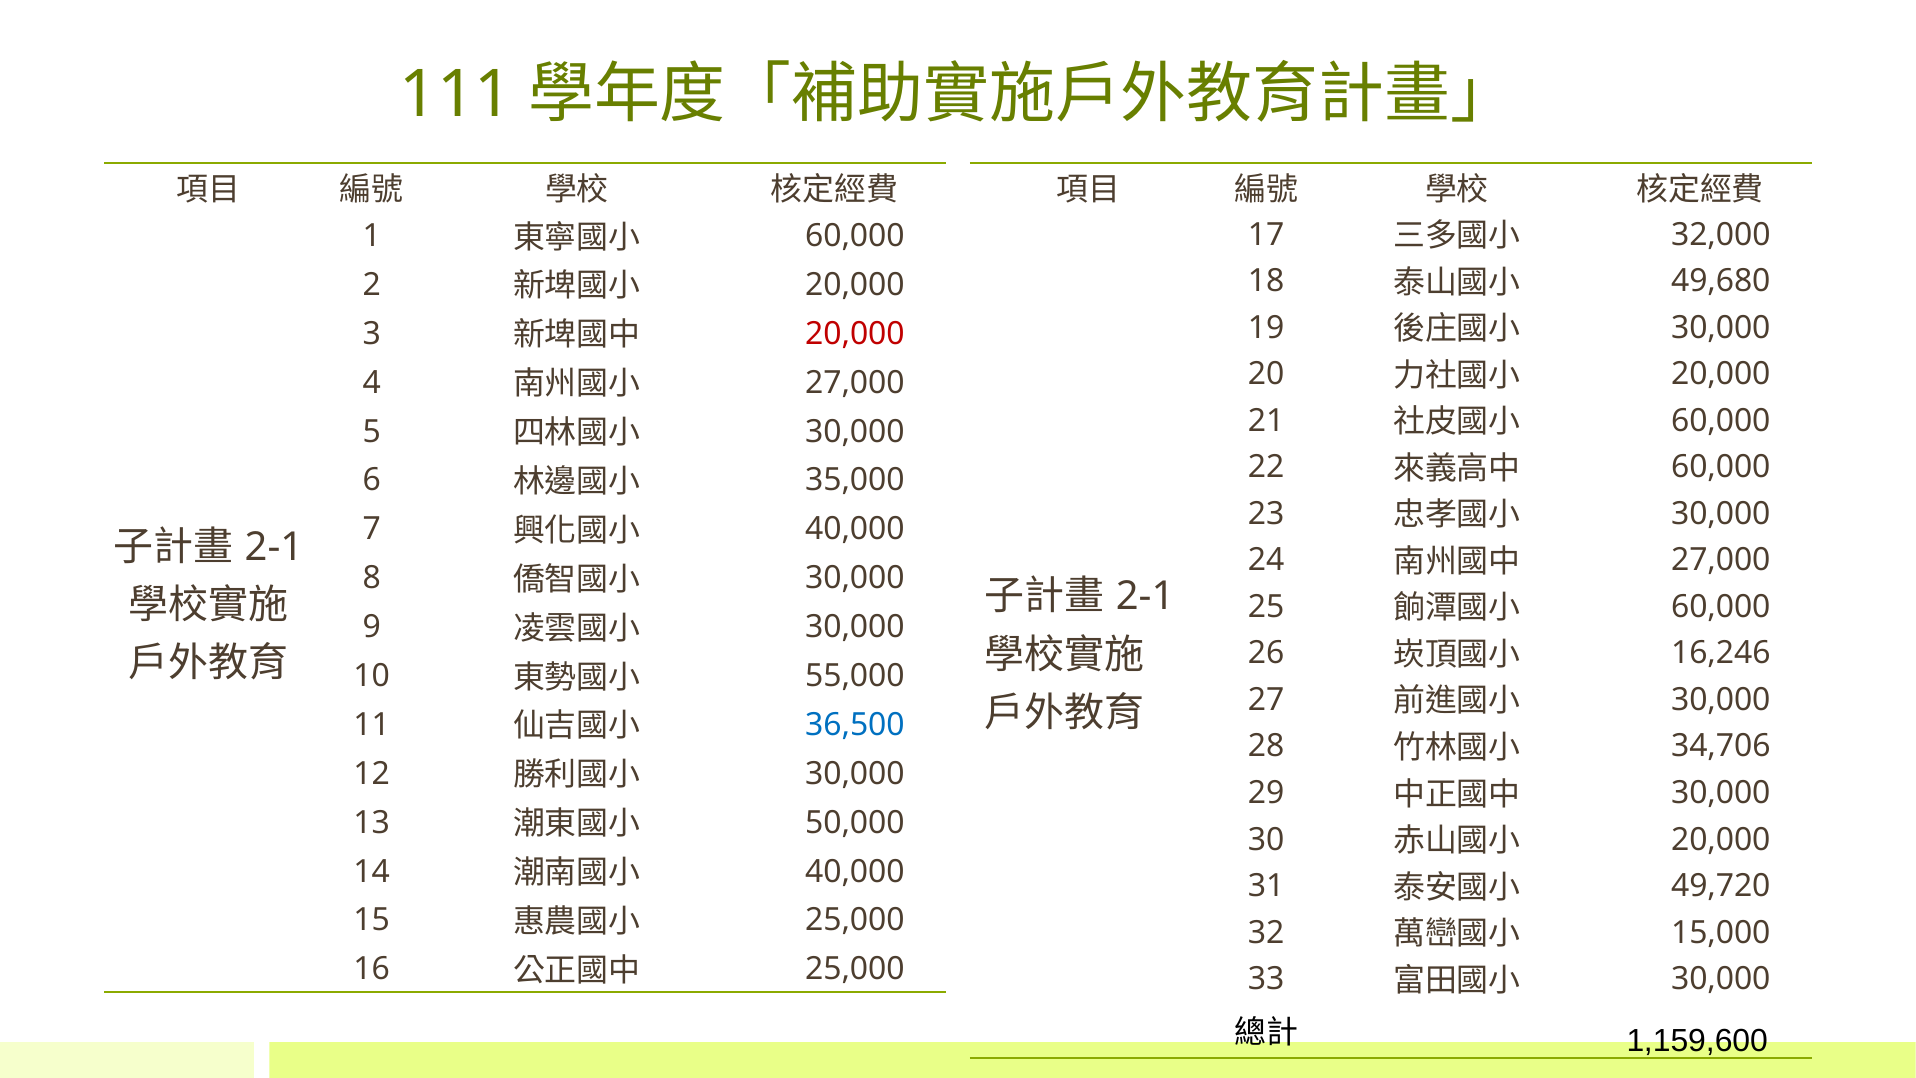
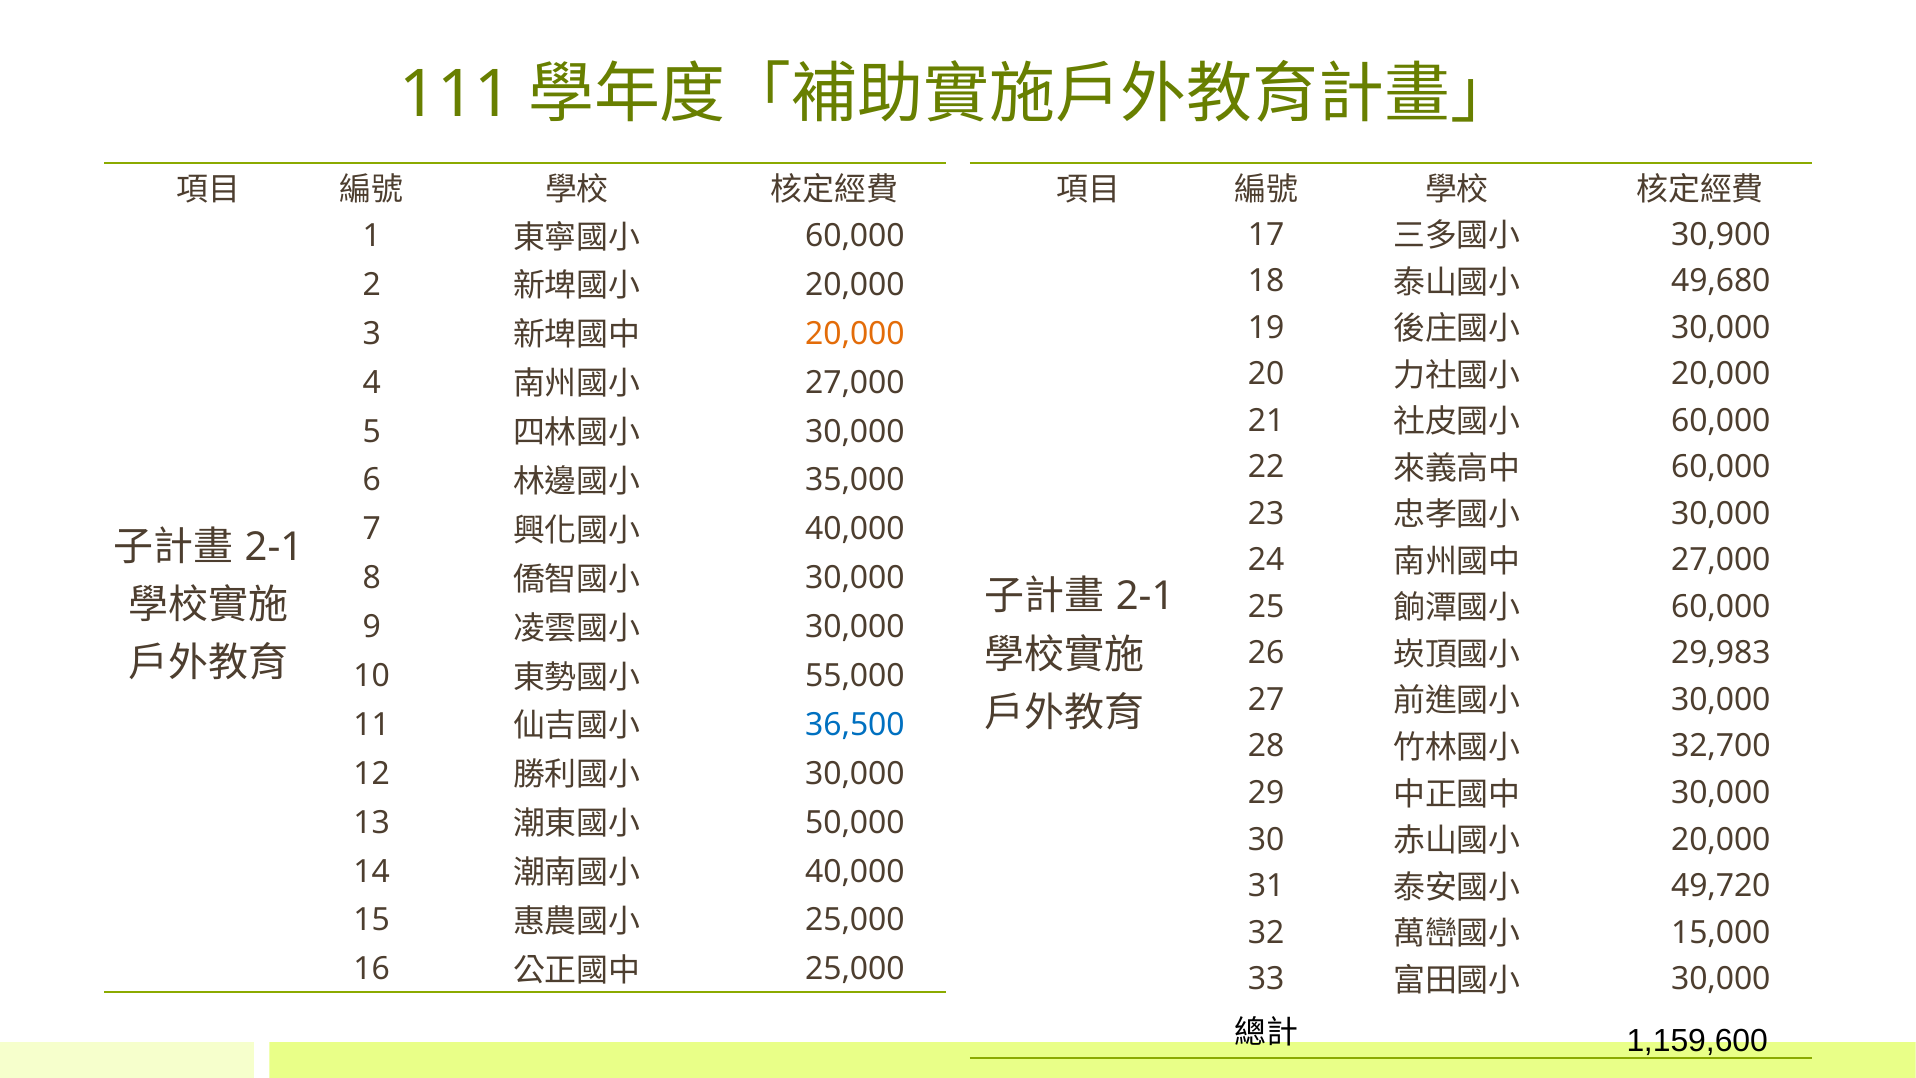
32,000: 32,000 -> 30,900 (1721, 235)
20,000 colour: red -> orange (855, 334)
16,246: 16,246 -> 29,983 (1721, 653)
34,706: 34,706 -> 32,700 (1721, 746)
